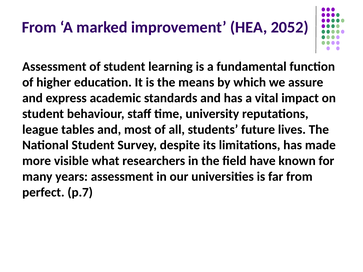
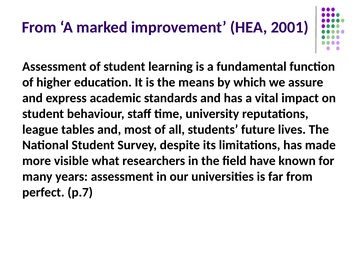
2052: 2052 -> 2001 (290, 27)
